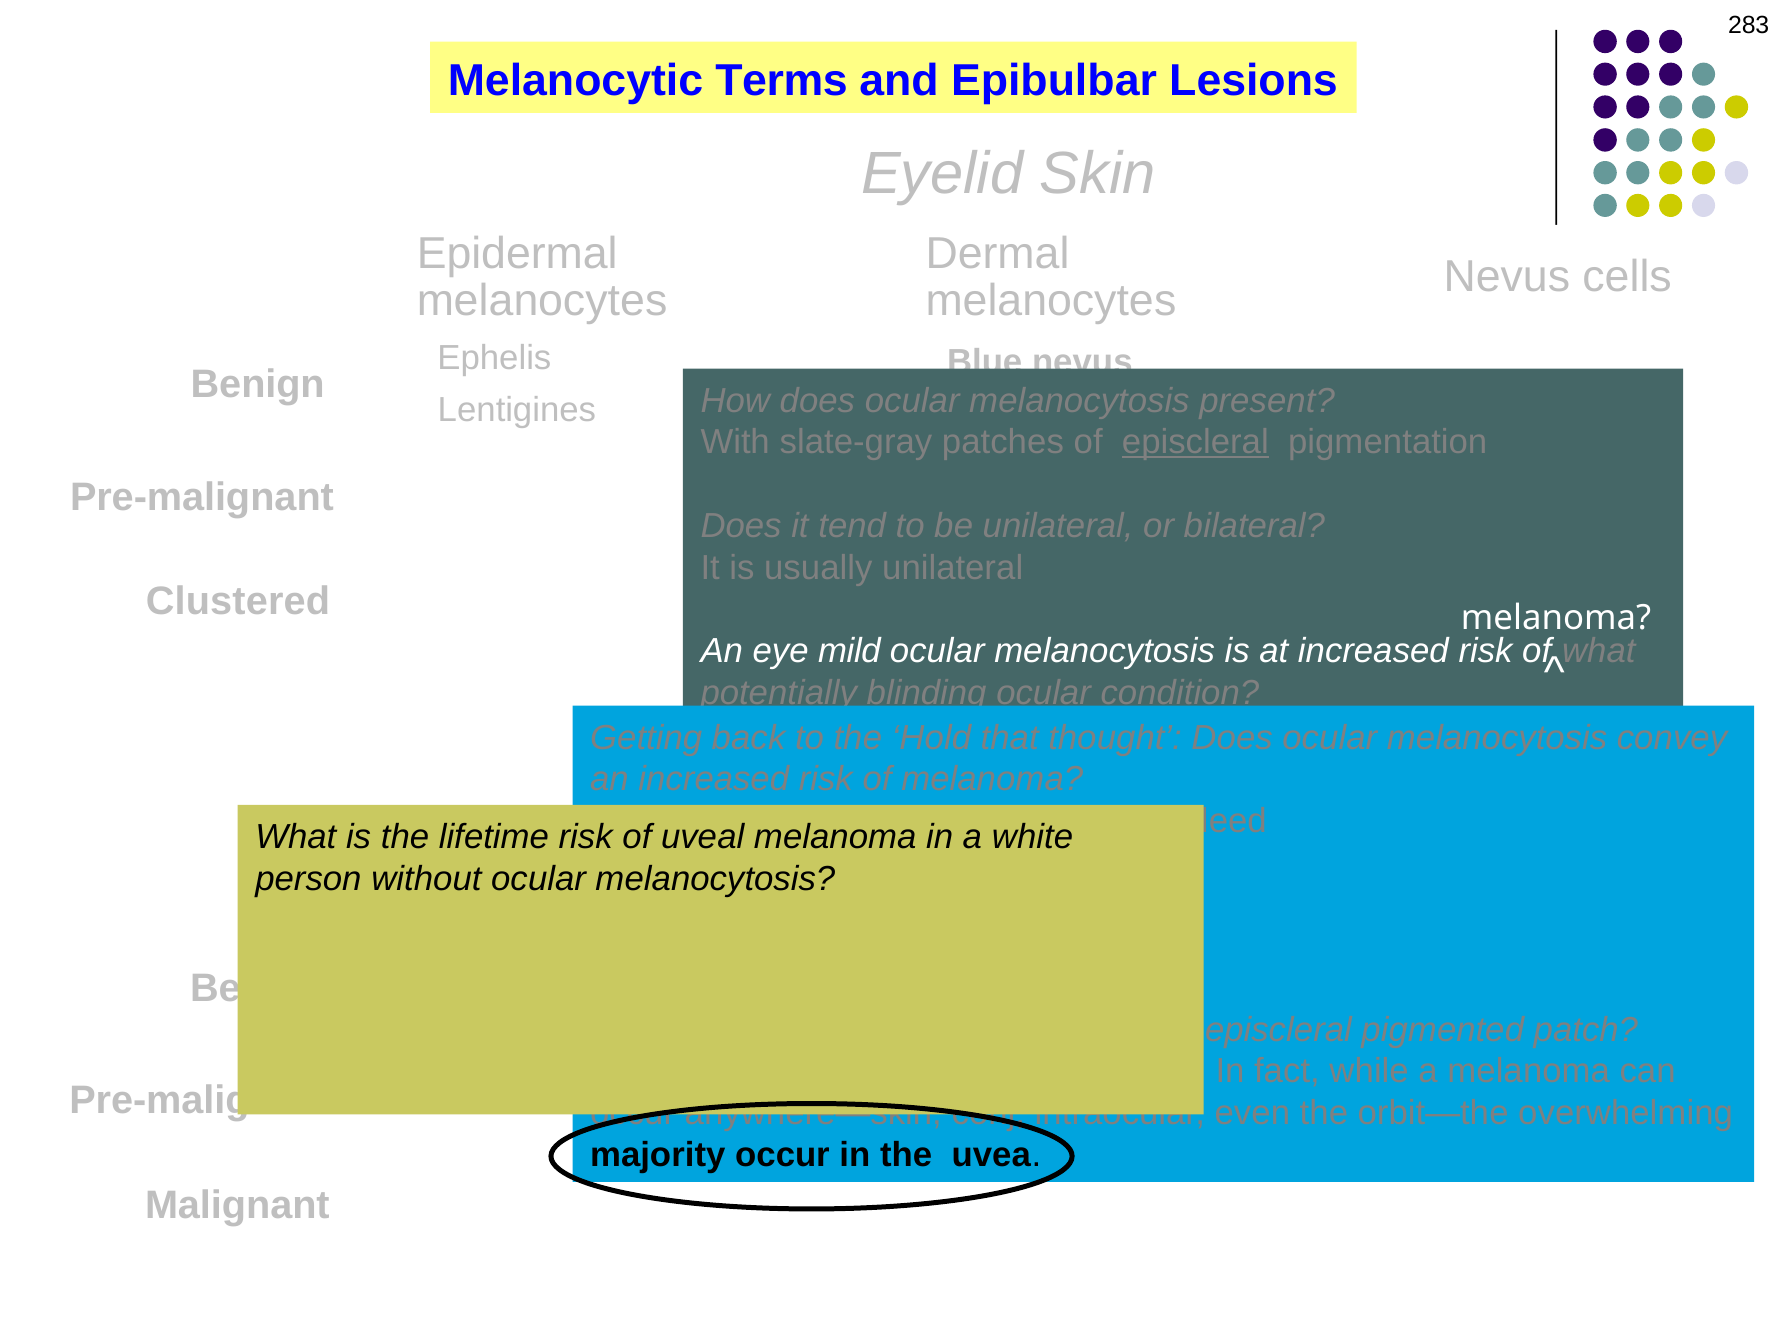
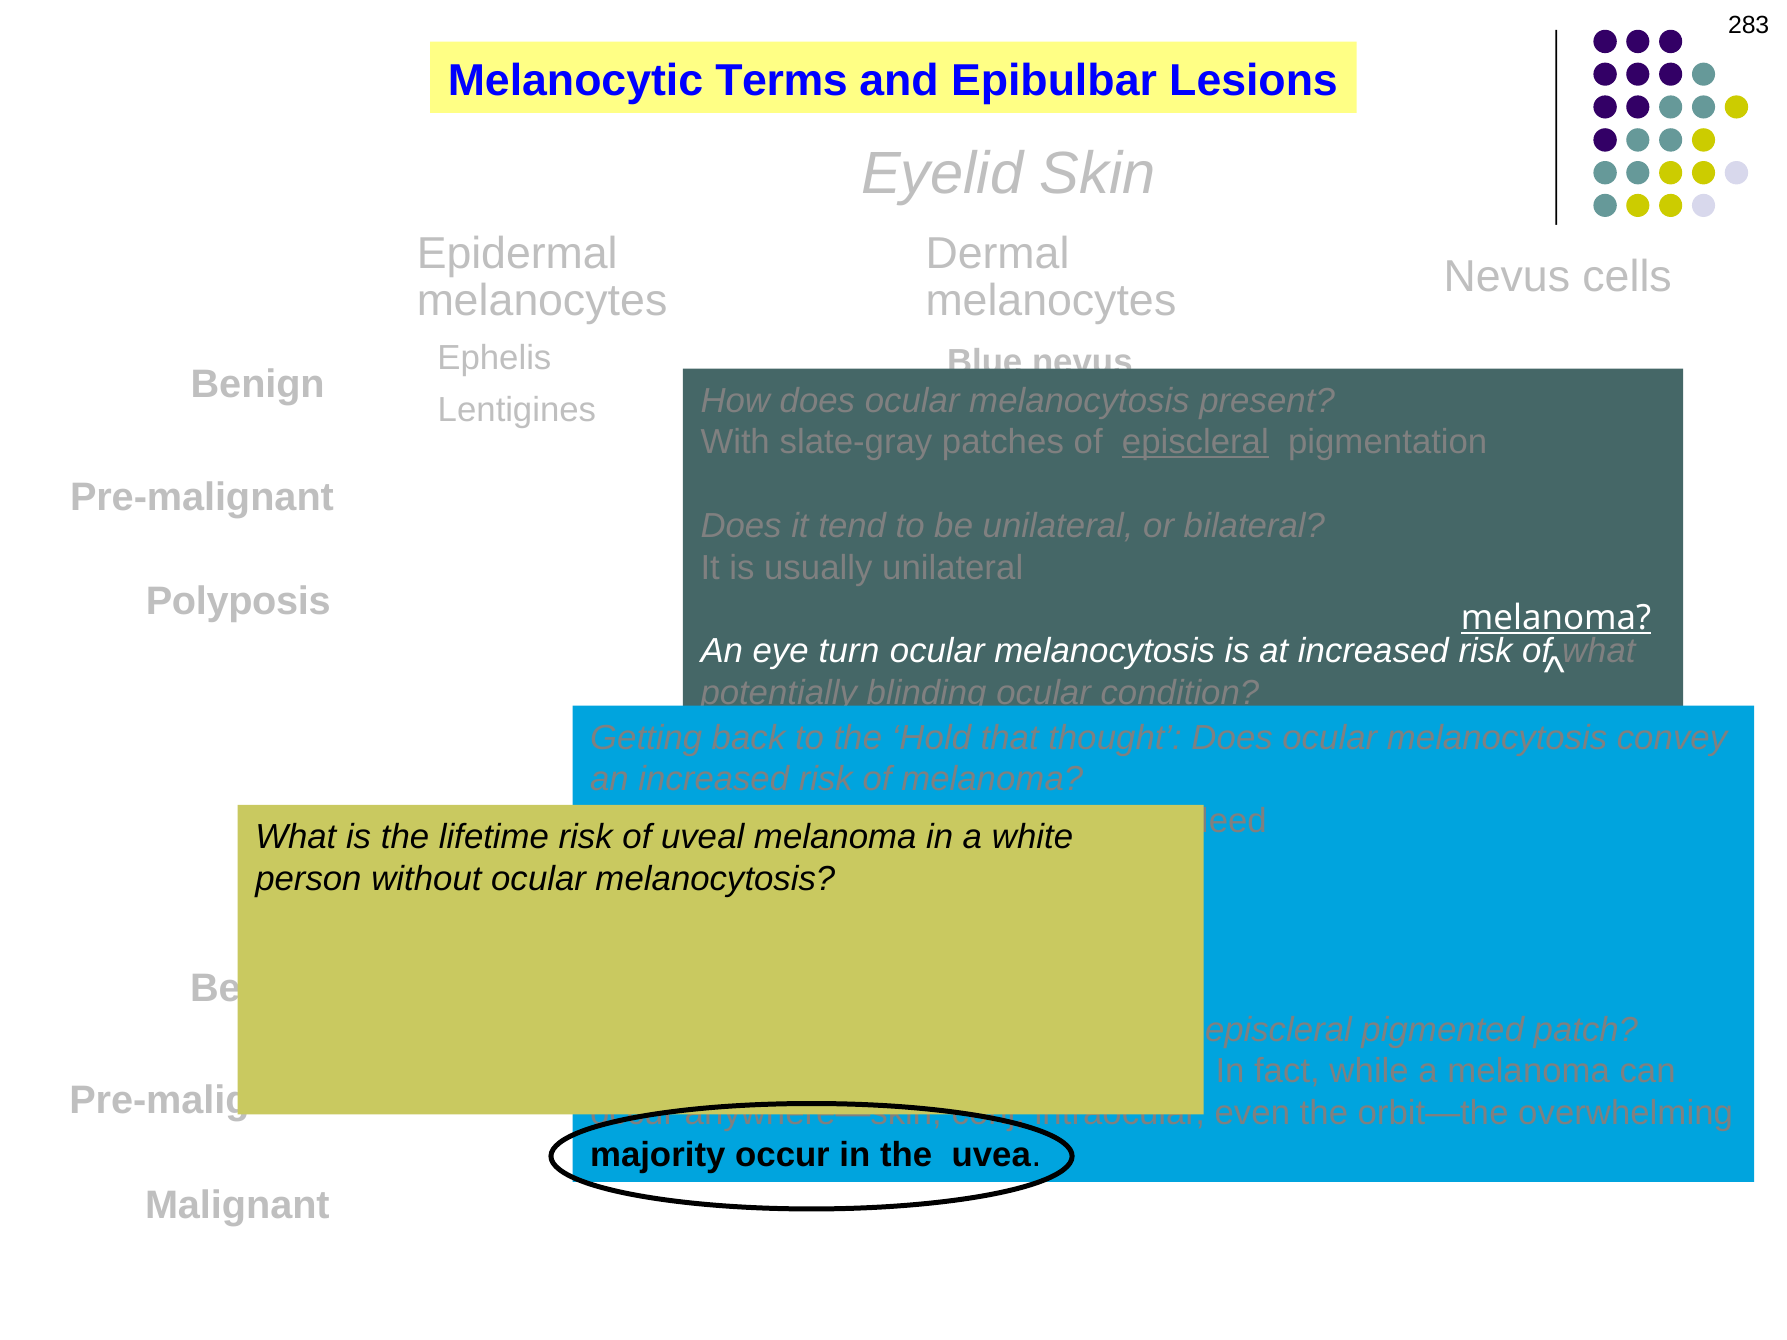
Clustered: Clustered -> Polyposis (238, 601)
melanoma underline: none -> present (1556, 618)
mild: mild -> turn (849, 651)
